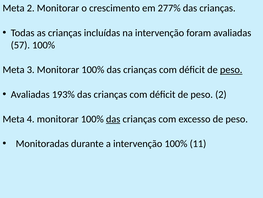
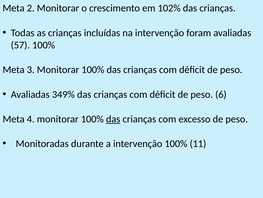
277%: 277% -> 102% (169, 8)
peso underline: present -> none (231, 70)
193%: 193% -> 349% (63, 94)
peso 2: 2 -> 6 (221, 94)
